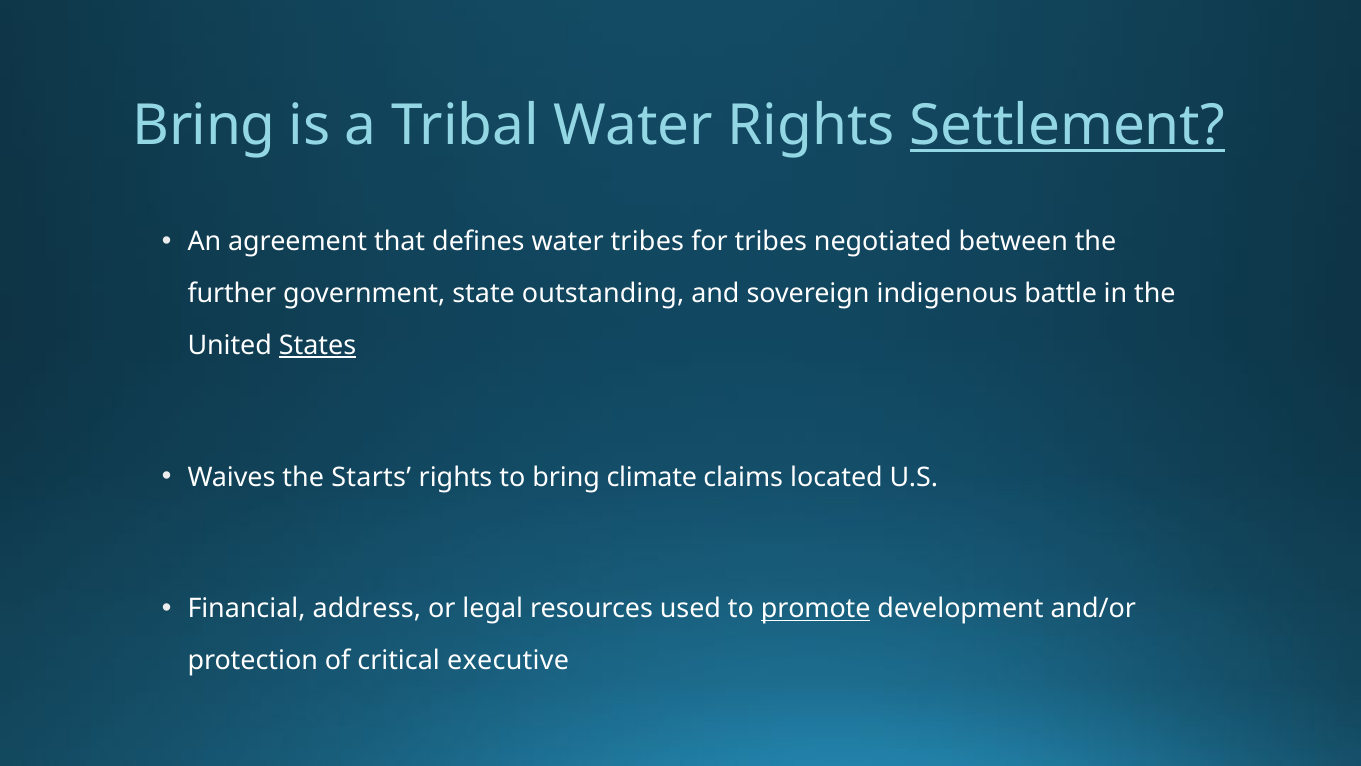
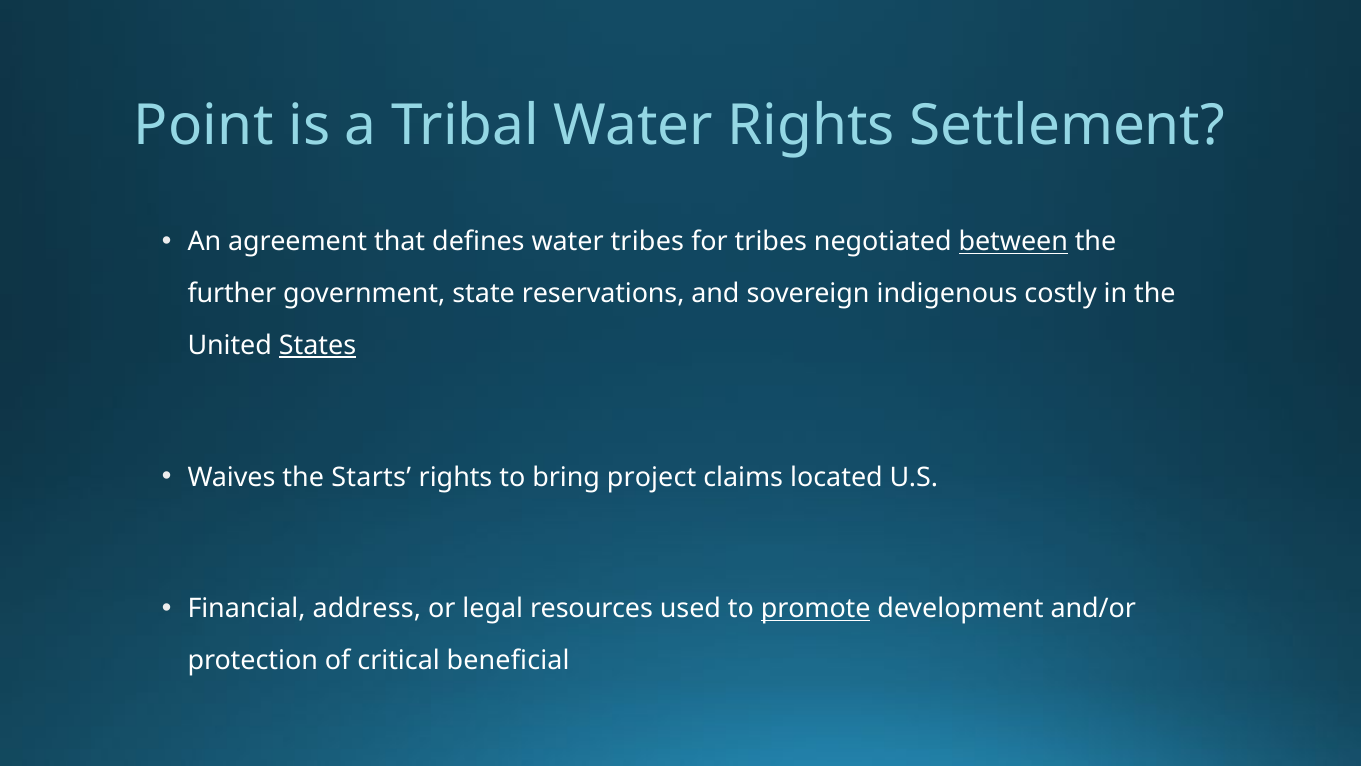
Bring: Bring -> Point (204, 126)
Settlement underline: present -> none (1067, 126)
between underline: none -> present (1013, 242)
outstanding: outstanding -> reservations (603, 294)
battle: battle -> costly (1061, 294)
climate: climate -> project (652, 477)
executive: executive -> beneficial (508, 660)
